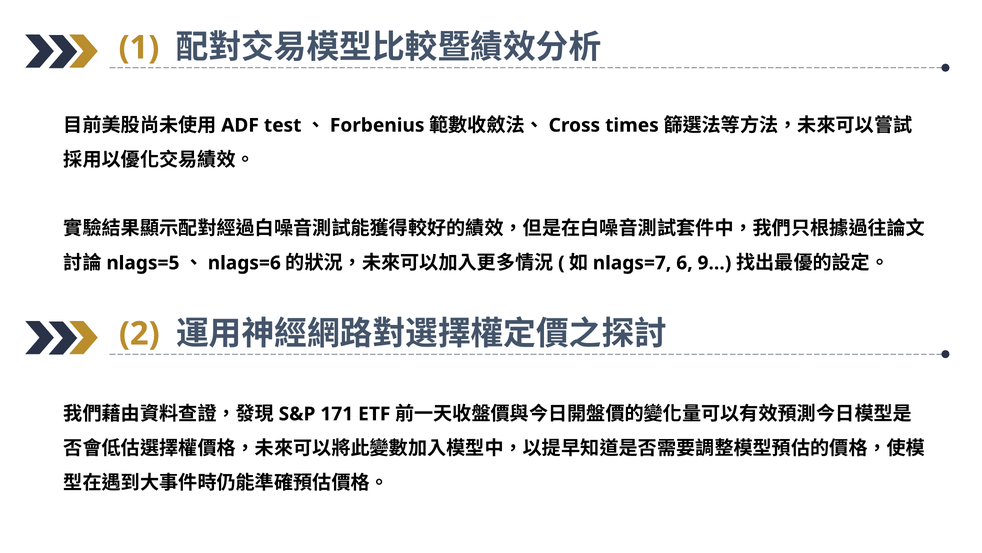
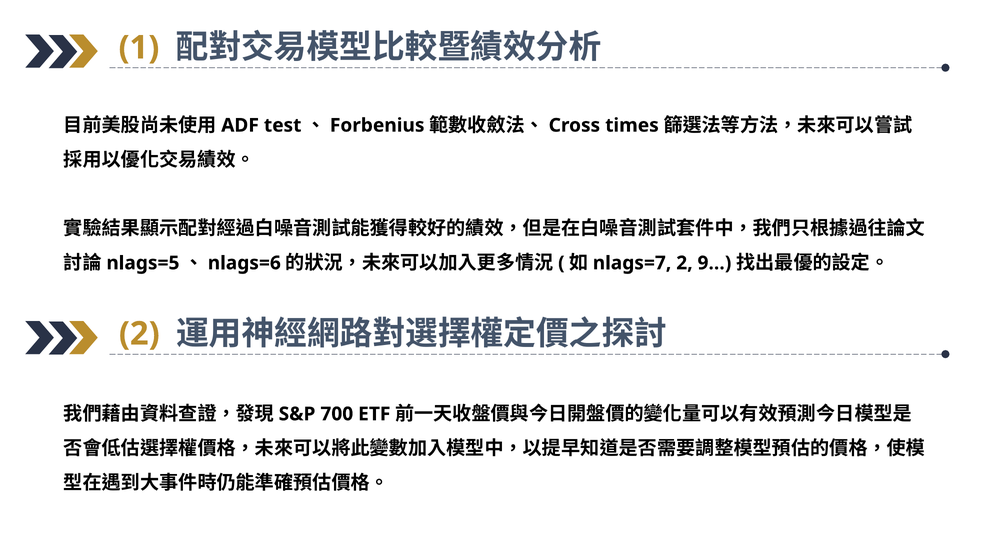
6: 6 -> 2 (684, 263)
171: 171 -> 700 (337, 414)
